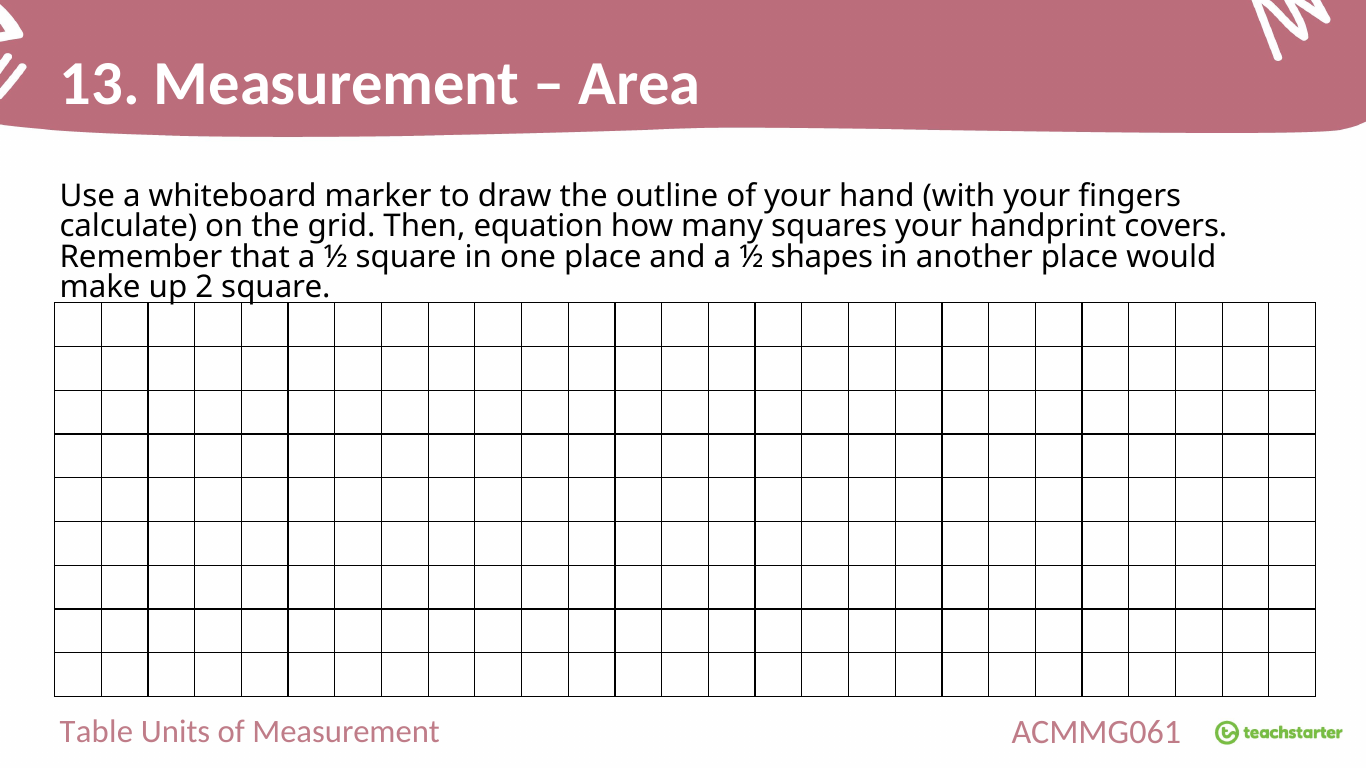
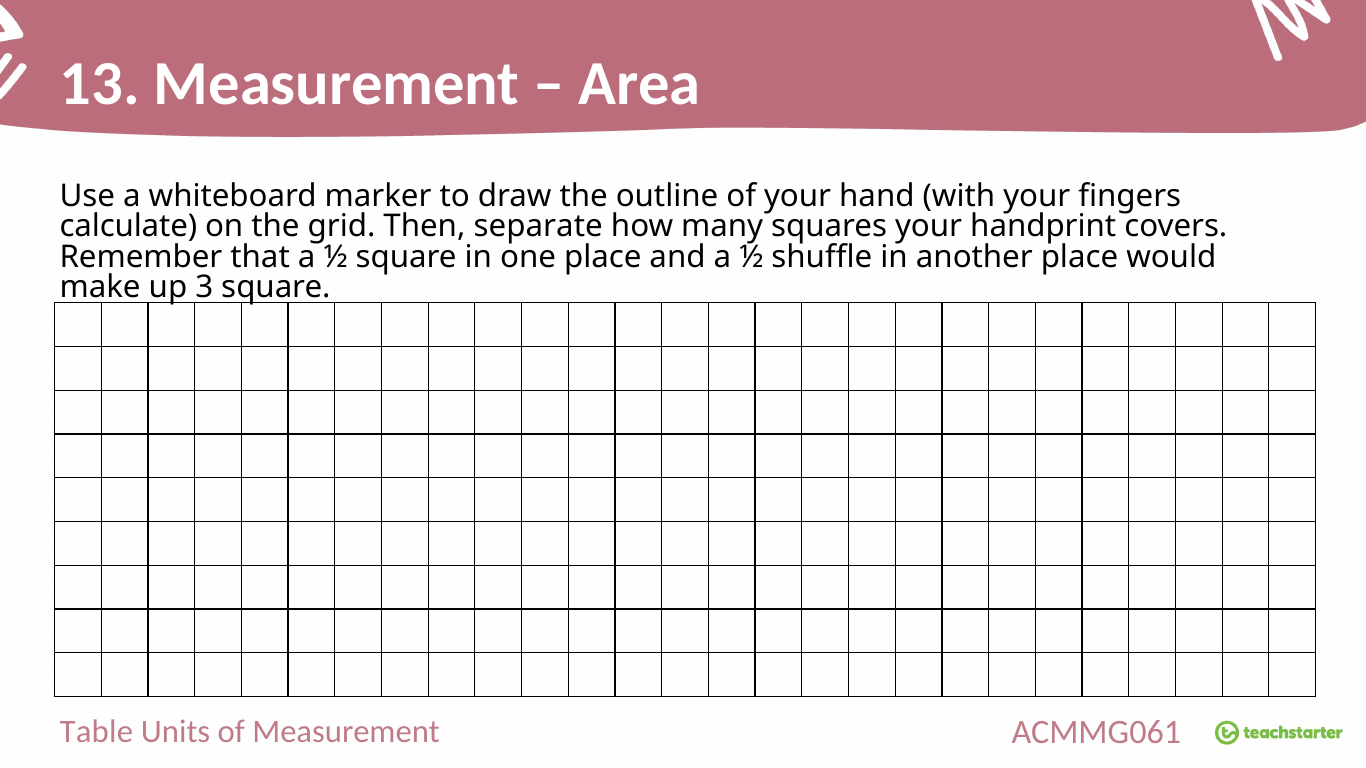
equation: equation -> separate (538, 227)
shapes: shapes -> shuffle (822, 257)
2: 2 -> 3 (204, 288)
